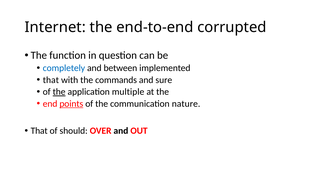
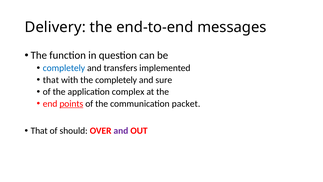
Internet: Internet -> Delivery (55, 27)
corrupted: corrupted -> messages (232, 27)
between: between -> transfers (120, 68)
the commands: commands -> completely (116, 80)
the underline: present -> none (59, 92)
multiple: multiple -> complex (128, 92)
nature: nature -> packet (186, 103)
and colour: black -> purple (121, 131)
